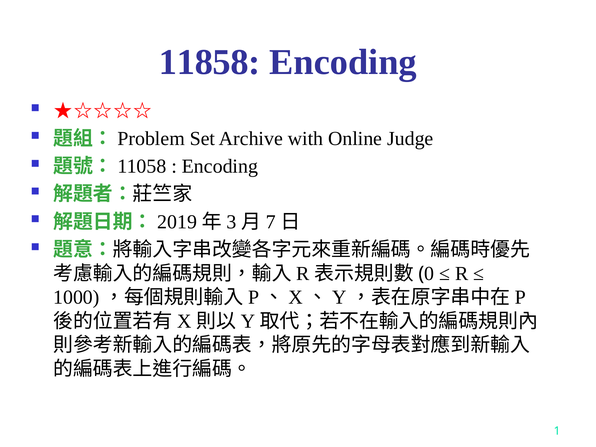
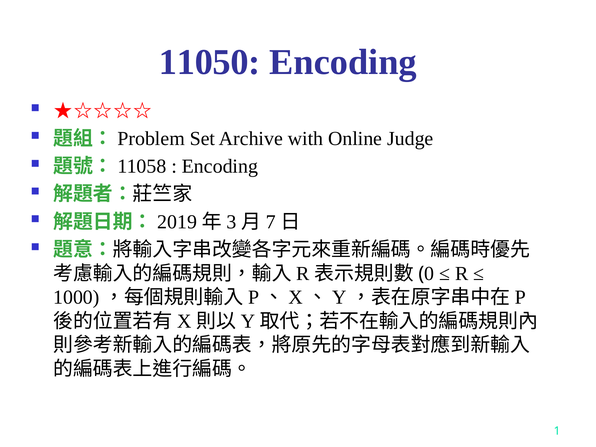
11858: 11858 -> 11050 (210, 62)
